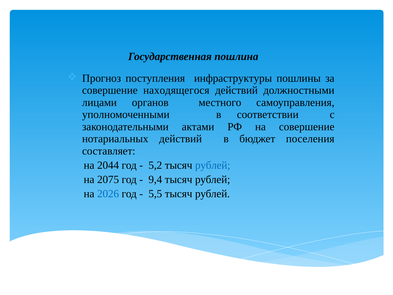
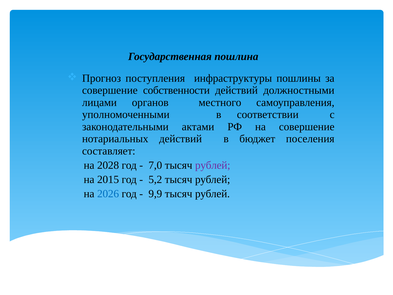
находящегося: находящегося -> собственности (176, 90)
2044: 2044 -> 2028 (108, 165)
5,2: 5,2 -> 7,0 (155, 165)
рублей colour: blue -> purple (213, 165)
2075: 2075 -> 2015 (108, 179)
9,4: 9,4 -> 5,2 (155, 179)
5,5: 5,5 -> 9,9 (155, 194)
